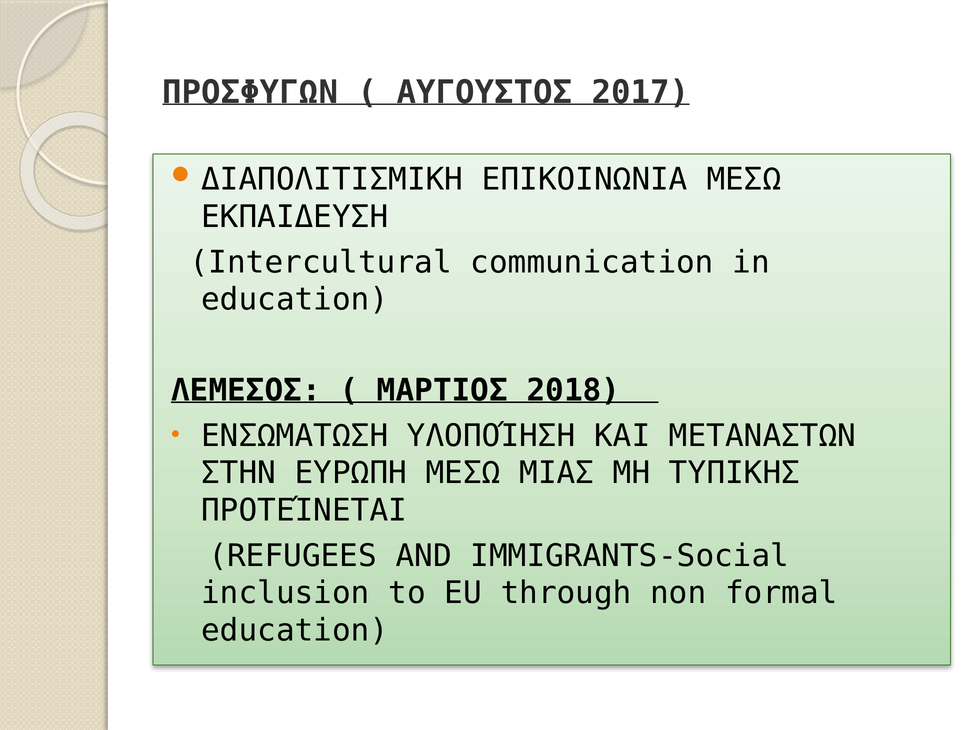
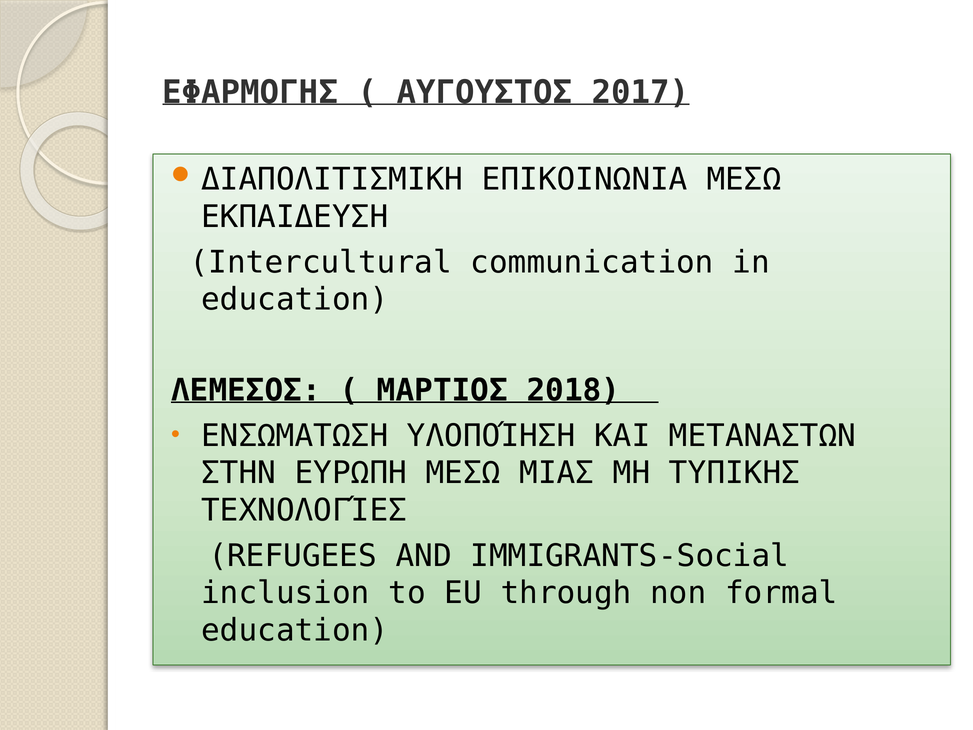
ΠΡΟΣΦΥΓΩΝ: ΠΡΟΣΦΥΓΩΝ -> ΕΦΑΡΜΟΓΗΣ (250, 92)
ΠΡΟΤΕΊΝΕΤΑΙ: ΠΡΟΤΕΊΝΕΤΑΙ -> ΤΕΧΝΟΛΟΓΊΕΣ (304, 510)
